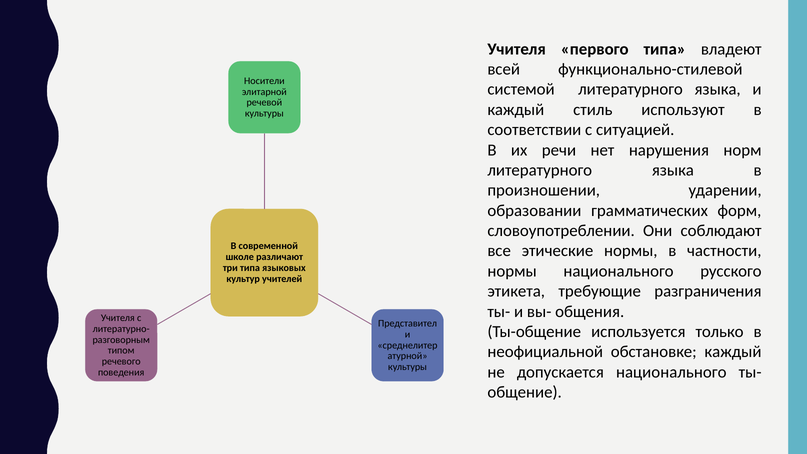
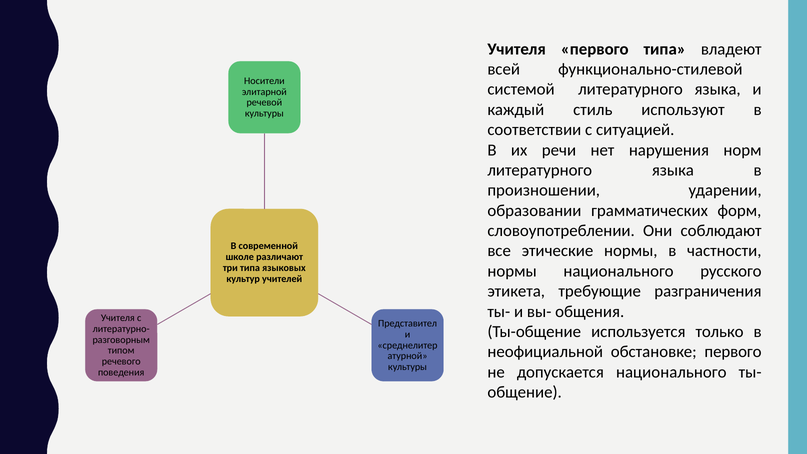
обстановке каждый: каждый -> первого (733, 352)
